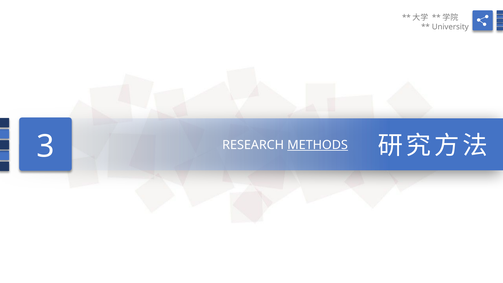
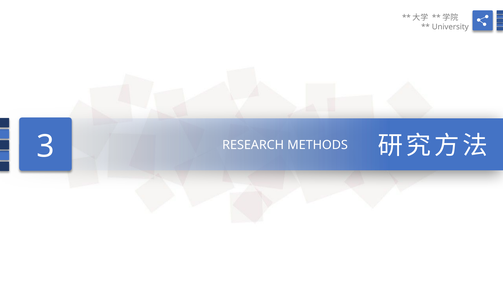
METHODS underline: present -> none (318, 145)
